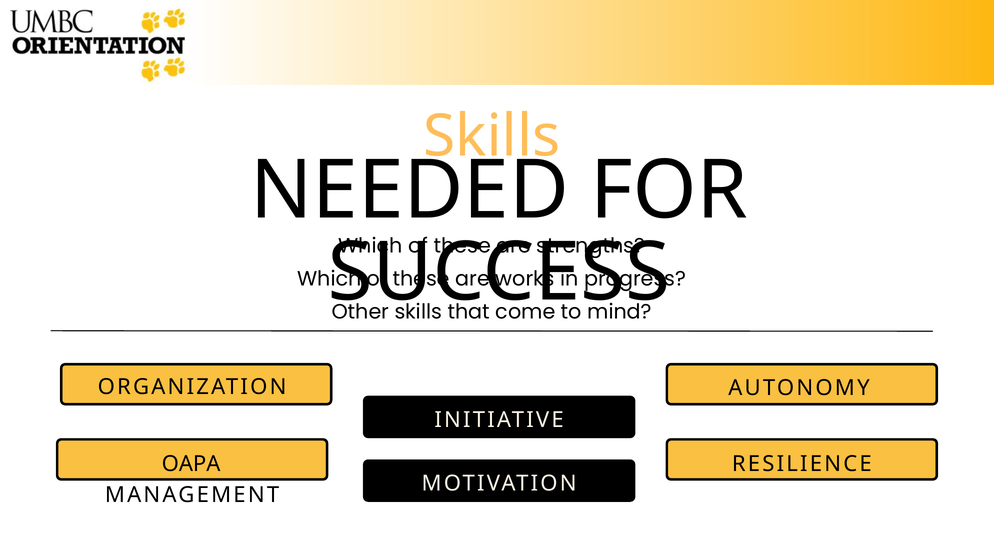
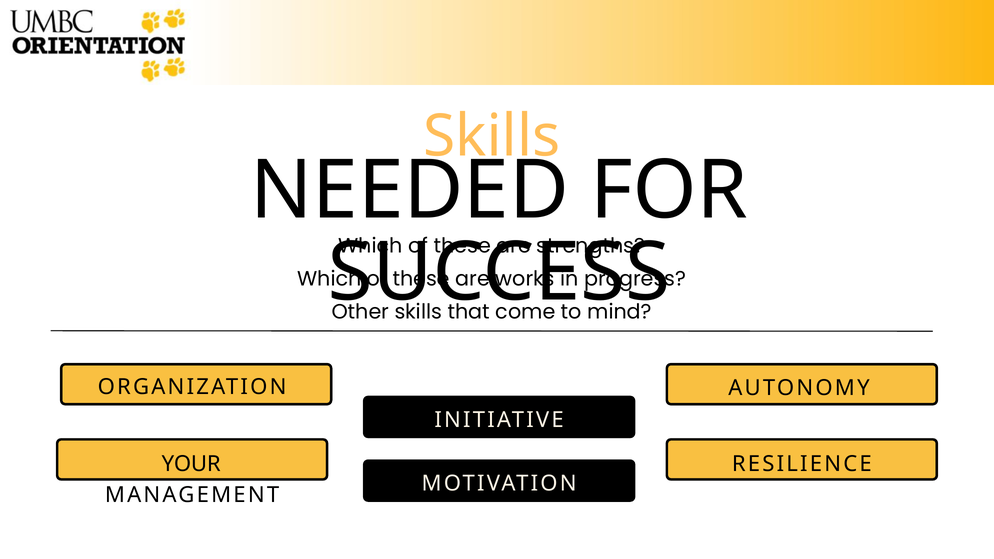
OAPA: OAPA -> YOUR (191, 464)
